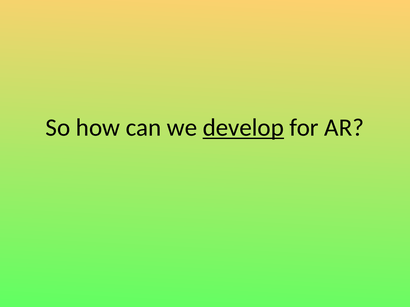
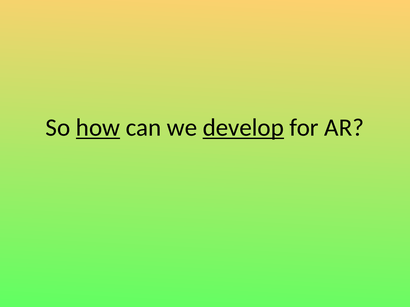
how underline: none -> present (98, 128)
